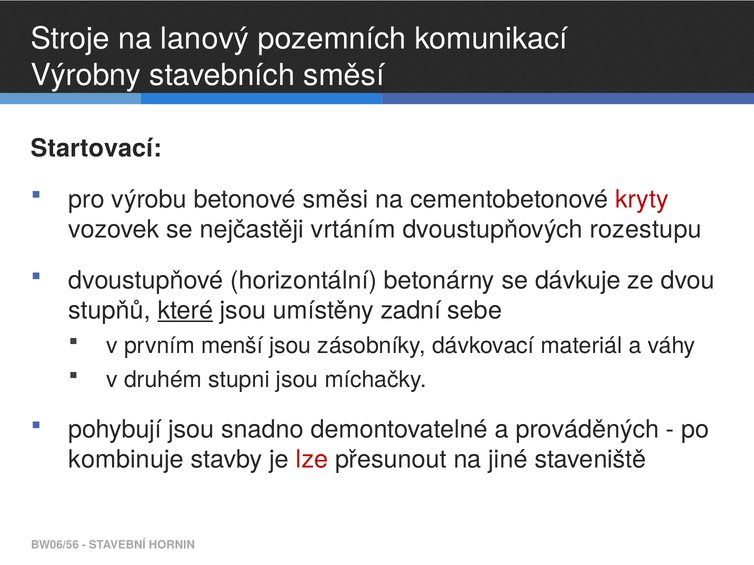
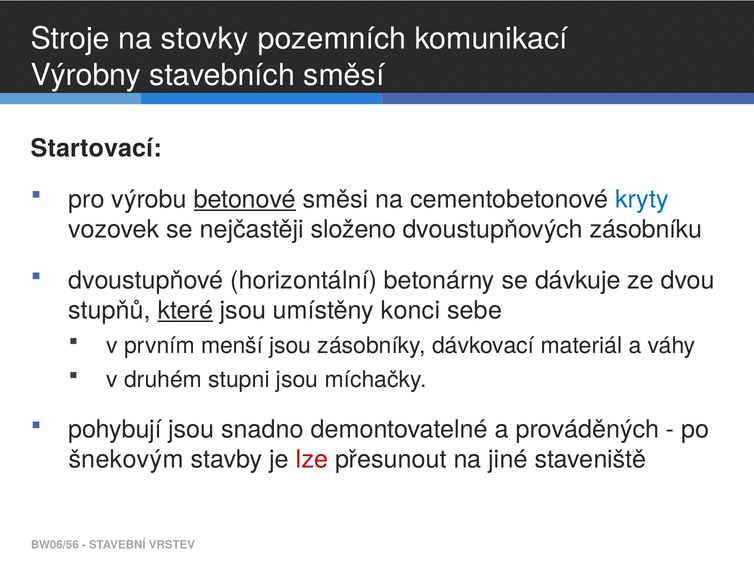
lanový: lanový -> stovky (205, 39)
betonové underline: none -> present (245, 199)
kryty colour: red -> blue (642, 199)
vrtáním: vrtáním -> složeno (353, 230)
rozestupu: rozestupu -> zásobníku (646, 230)
zadní: zadní -> konci (411, 311)
kombinuje: kombinuje -> šnekovým (126, 460)
HORNIN: HORNIN -> VRSTEV (172, 545)
